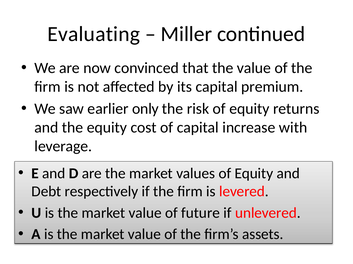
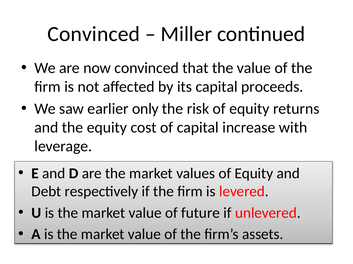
Evaluating: Evaluating -> Convinced (94, 34)
premium: premium -> proceeds (272, 87)
